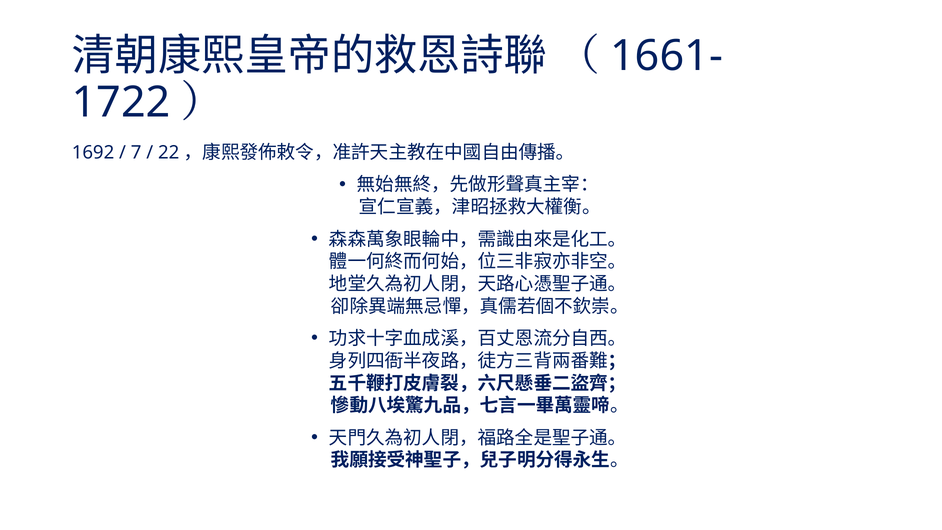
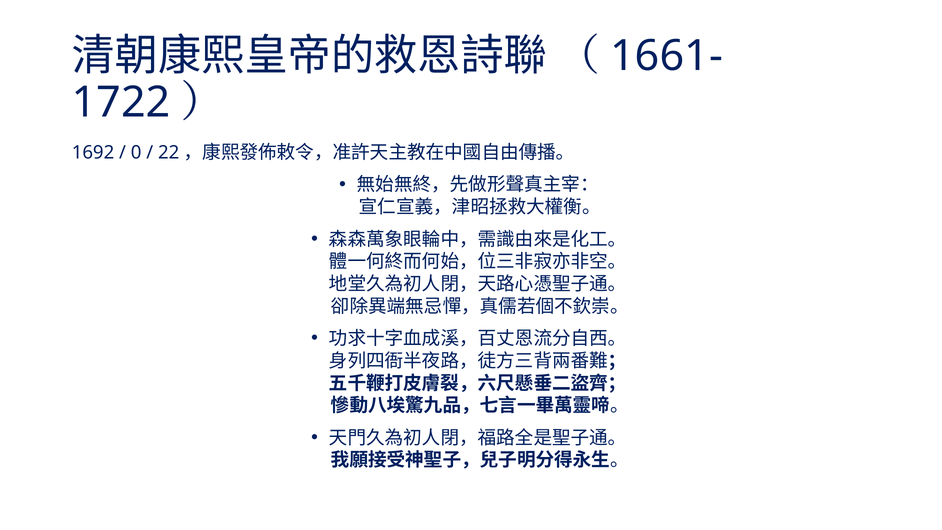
7: 7 -> 0 (136, 153)
